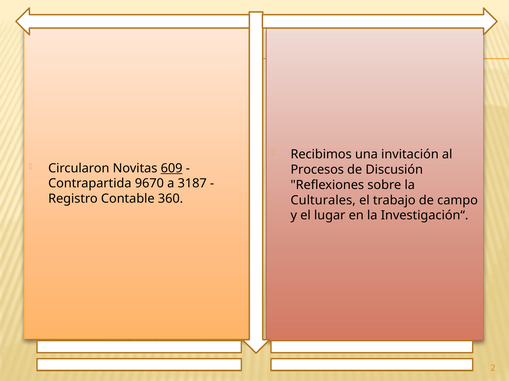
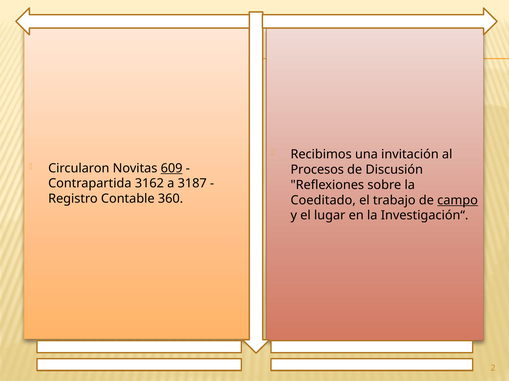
9670: 9670 -> 3162 (149, 184)
Culturales: Culturales -> Coeditado (323, 201)
campo underline: none -> present (458, 201)
